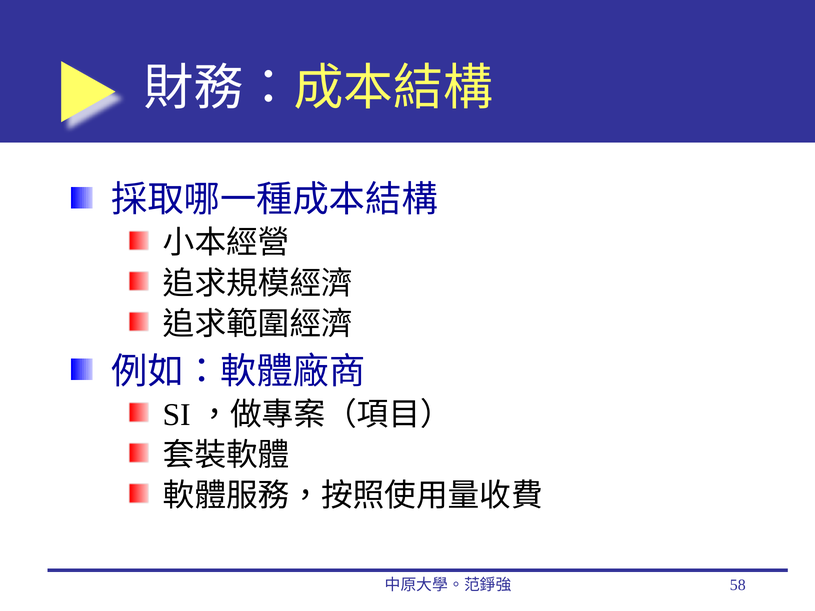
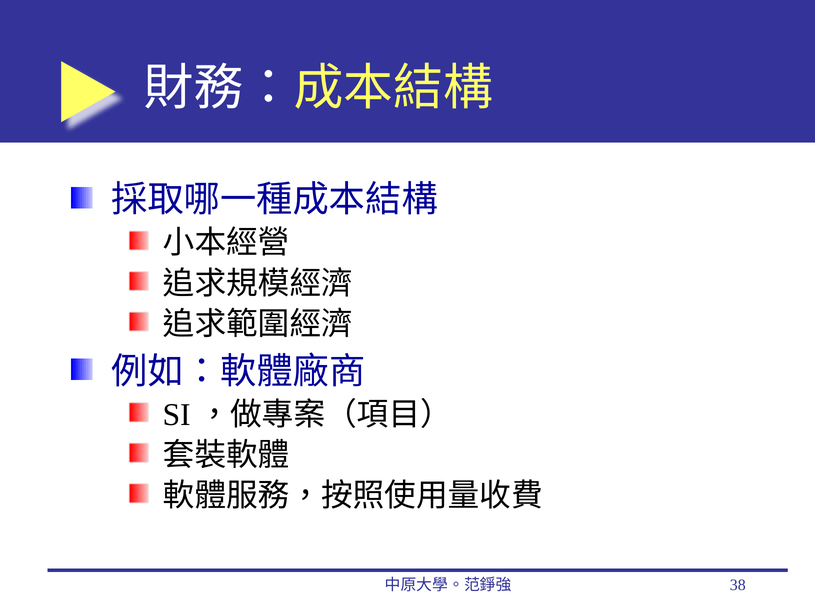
58: 58 -> 38 (738, 585)
